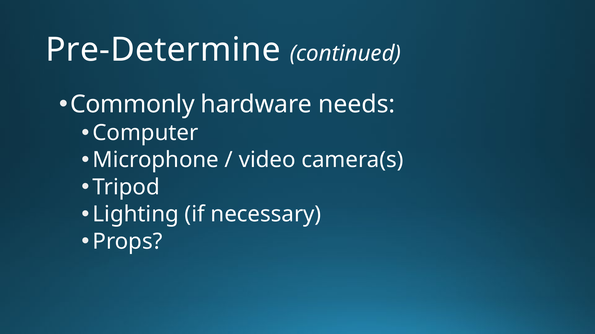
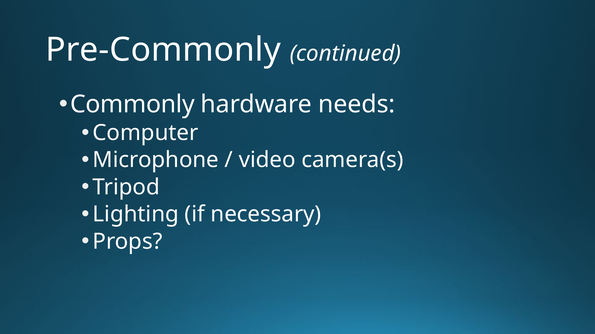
Pre-Determine: Pre-Determine -> Pre-Commonly (163, 50)
